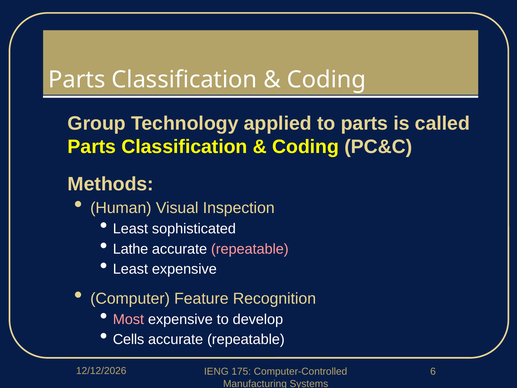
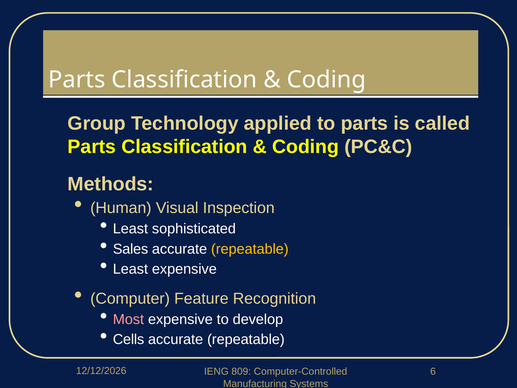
Lathe: Lathe -> Sales (131, 249)
repeatable colour: pink -> yellow (250, 249)
175: 175 -> 809 (241, 371)
